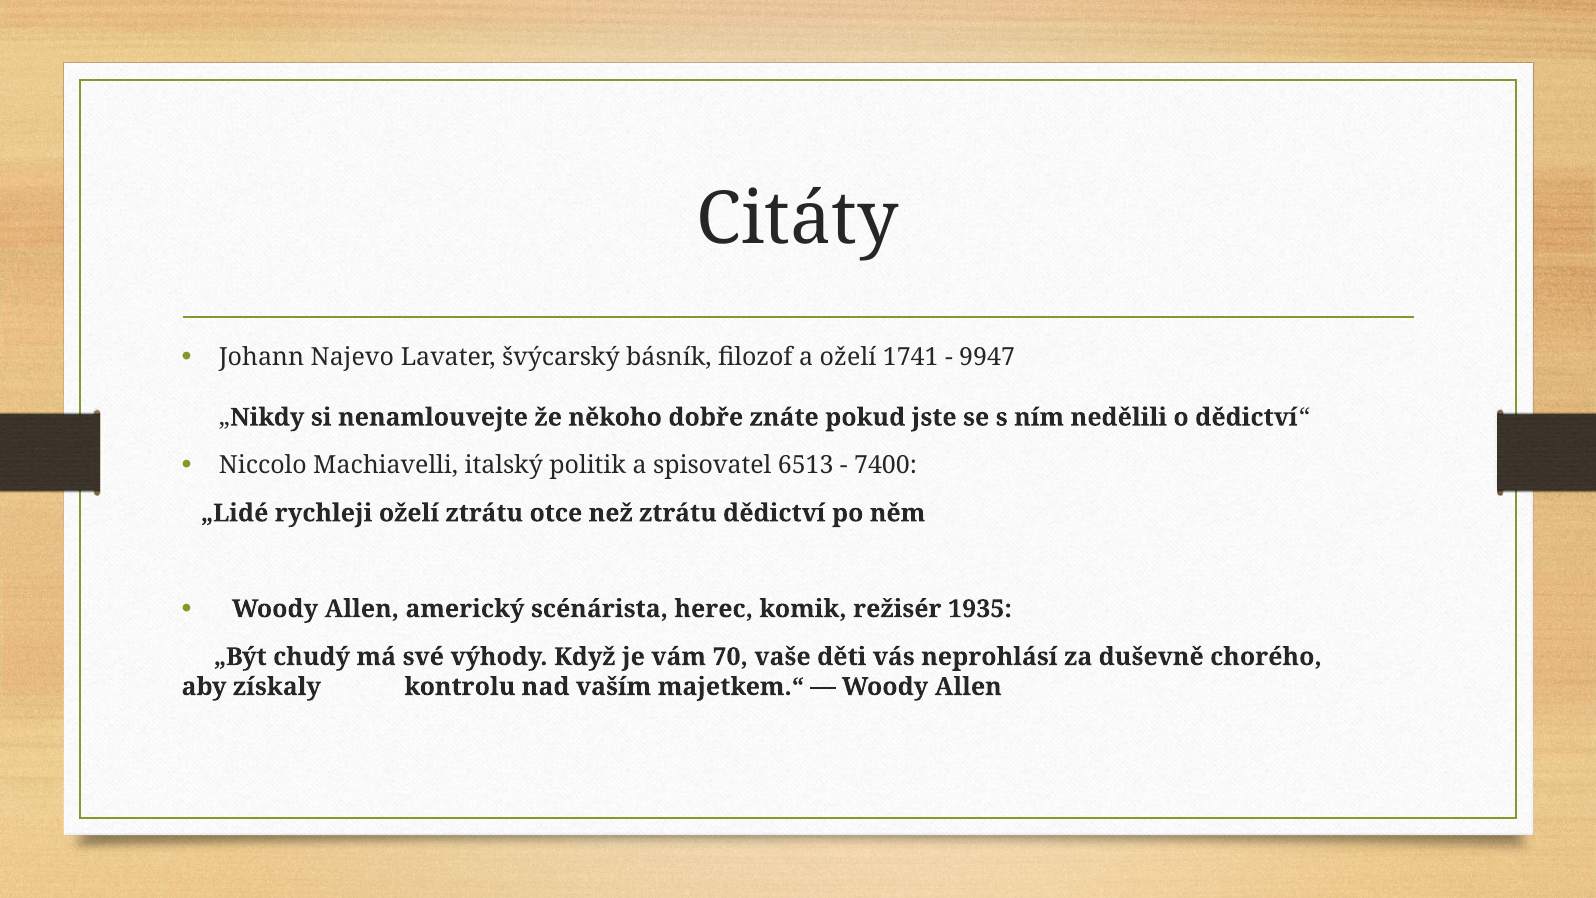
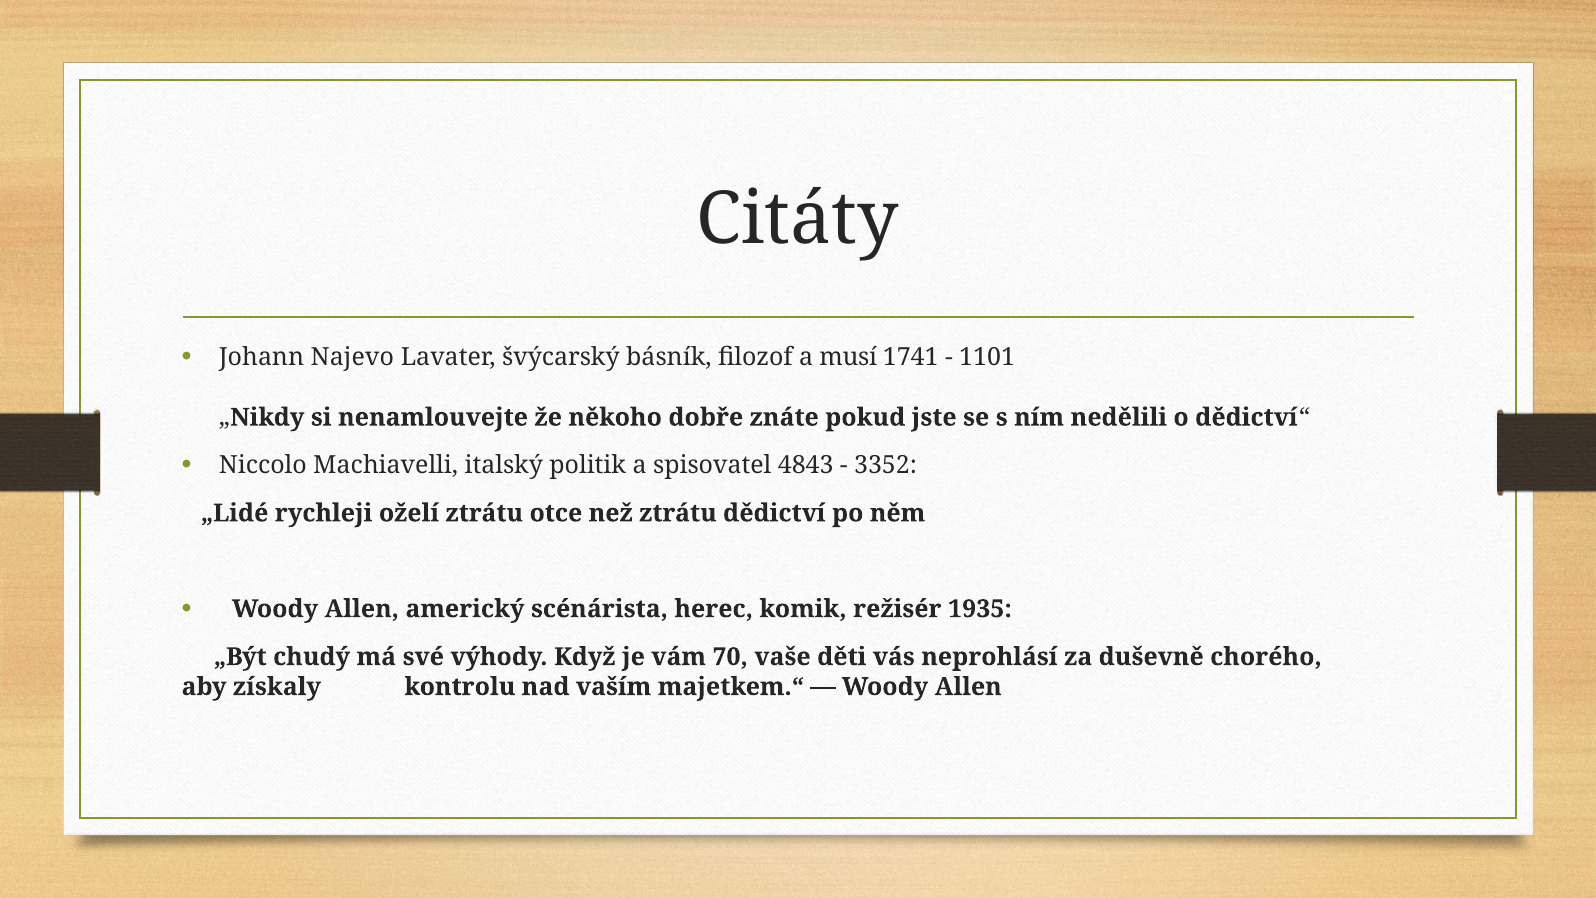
a oželí: oželí -> musí (848, 357)
9947: 9947 -> 1101 (987, 357)
6513: 6513 -> 4843 (806, 465)
7400: 7400 -> 3352 (886, 465)
